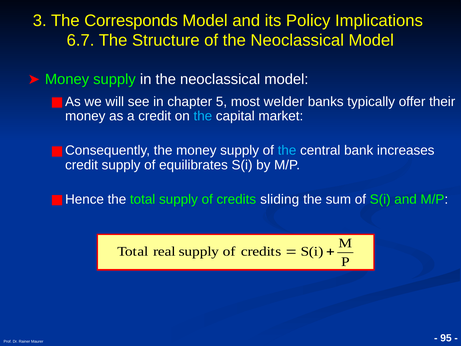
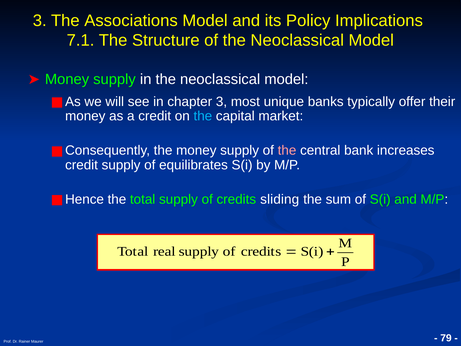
Corresponds: Corresponds -> Associations (131, 20)
6.7: 6.7 -> 7.1 (81, 40)
chapter 5: 5 -> 3 (221, 102)
welder: welder -> unique (284, 102)
the colour: light blue -> pink (287, 150)
95: 95 -> 79 (446, 338)
